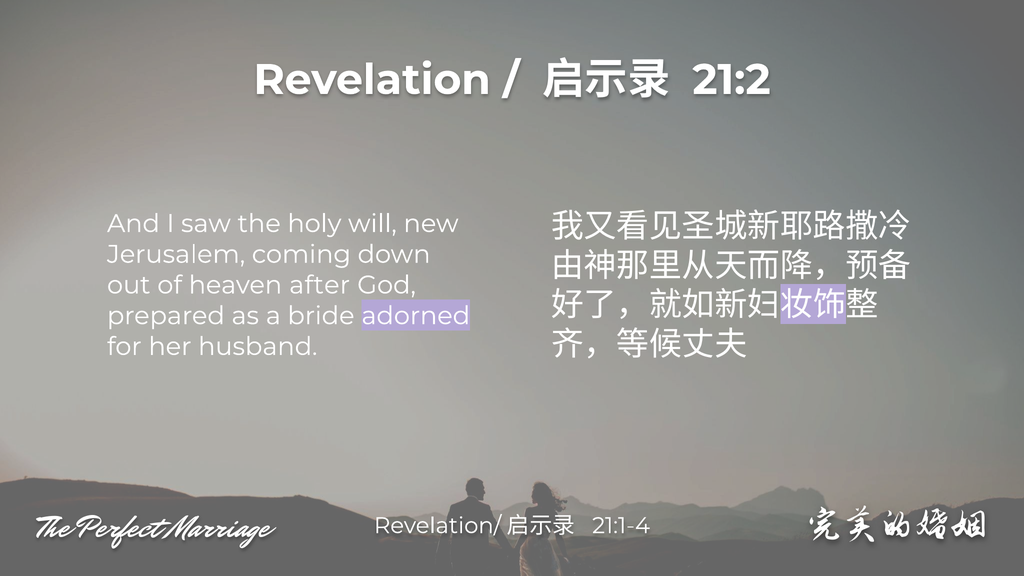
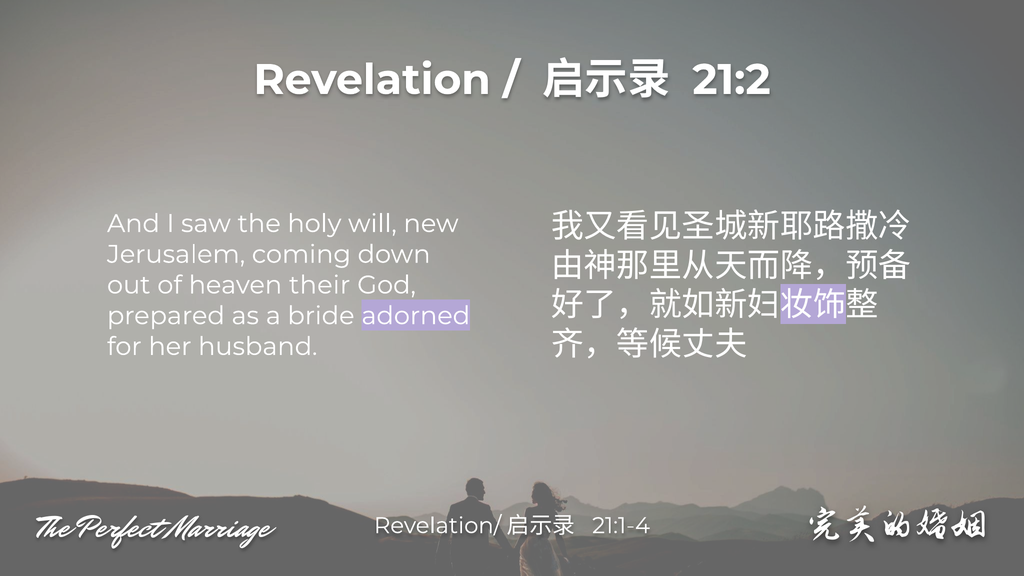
after: after -> their (320, 285)
